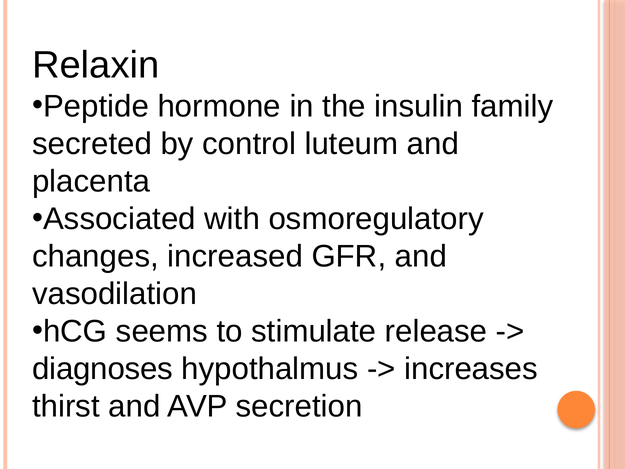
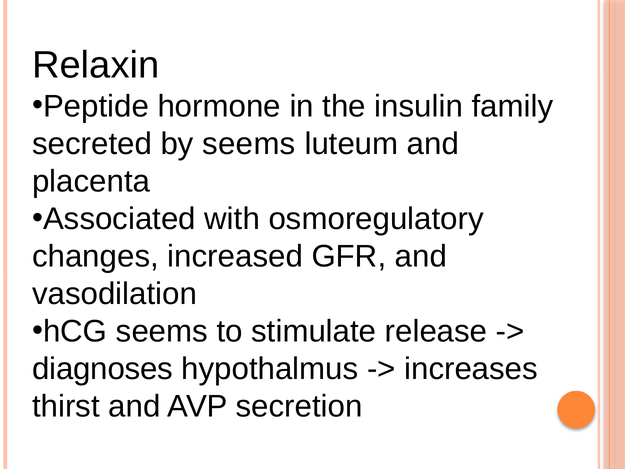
by control: control -> seems (249, 144)
